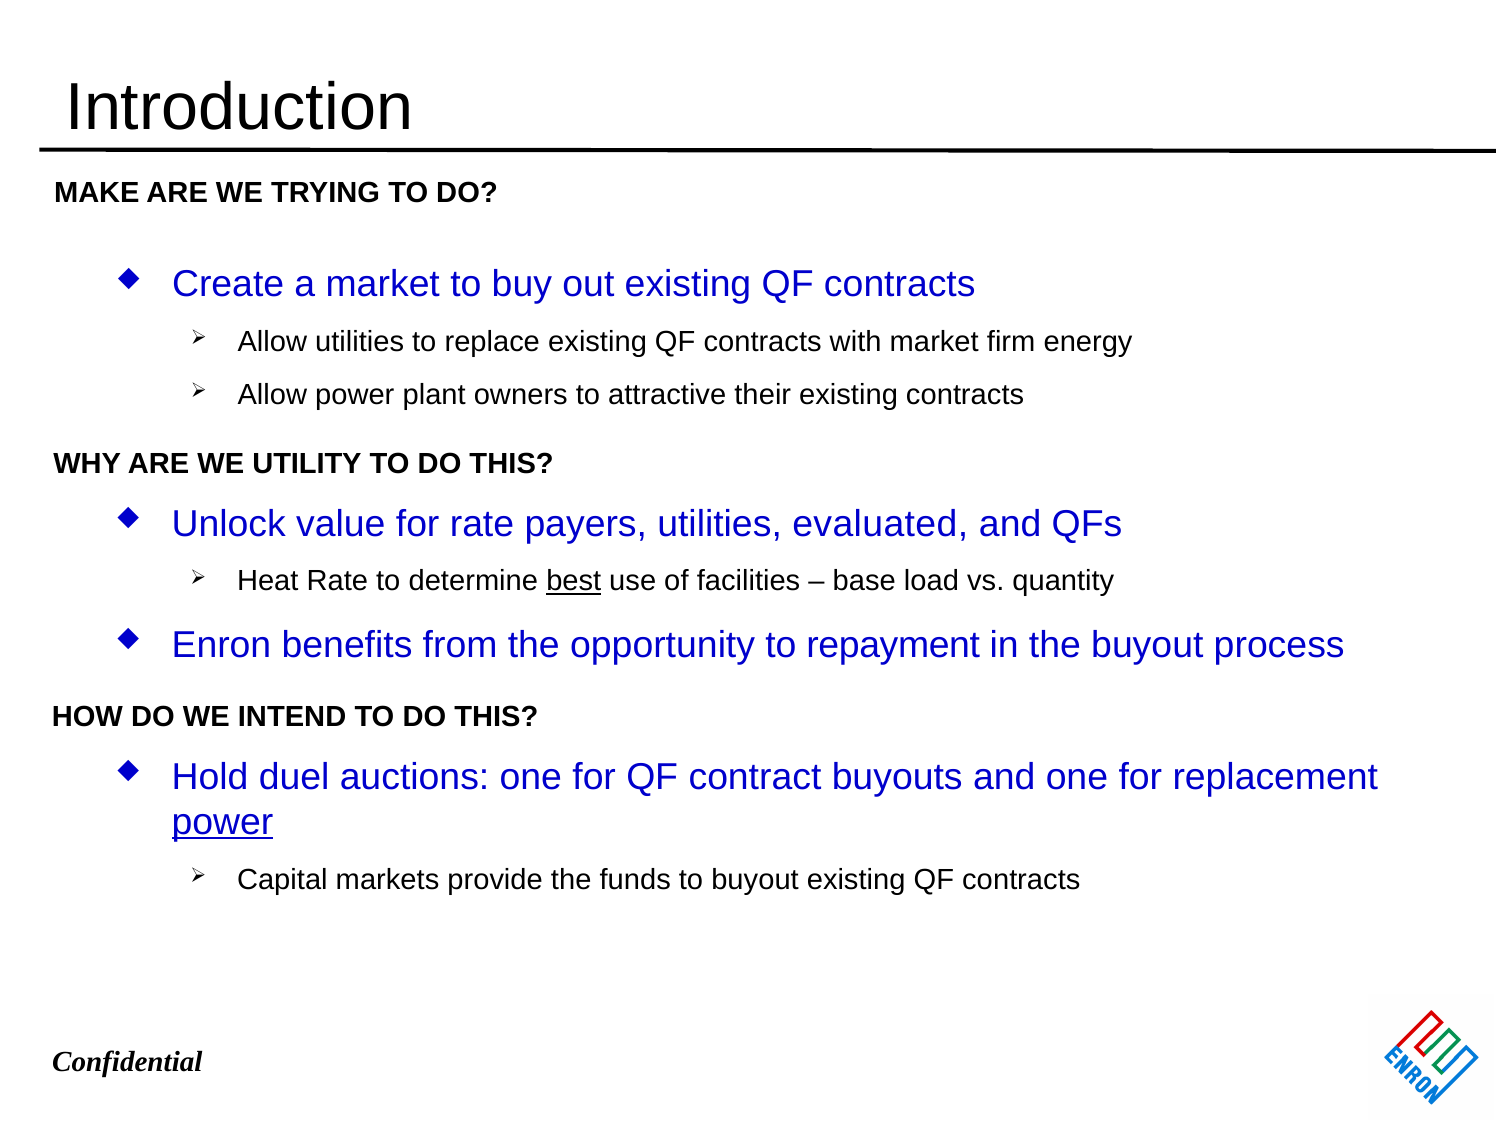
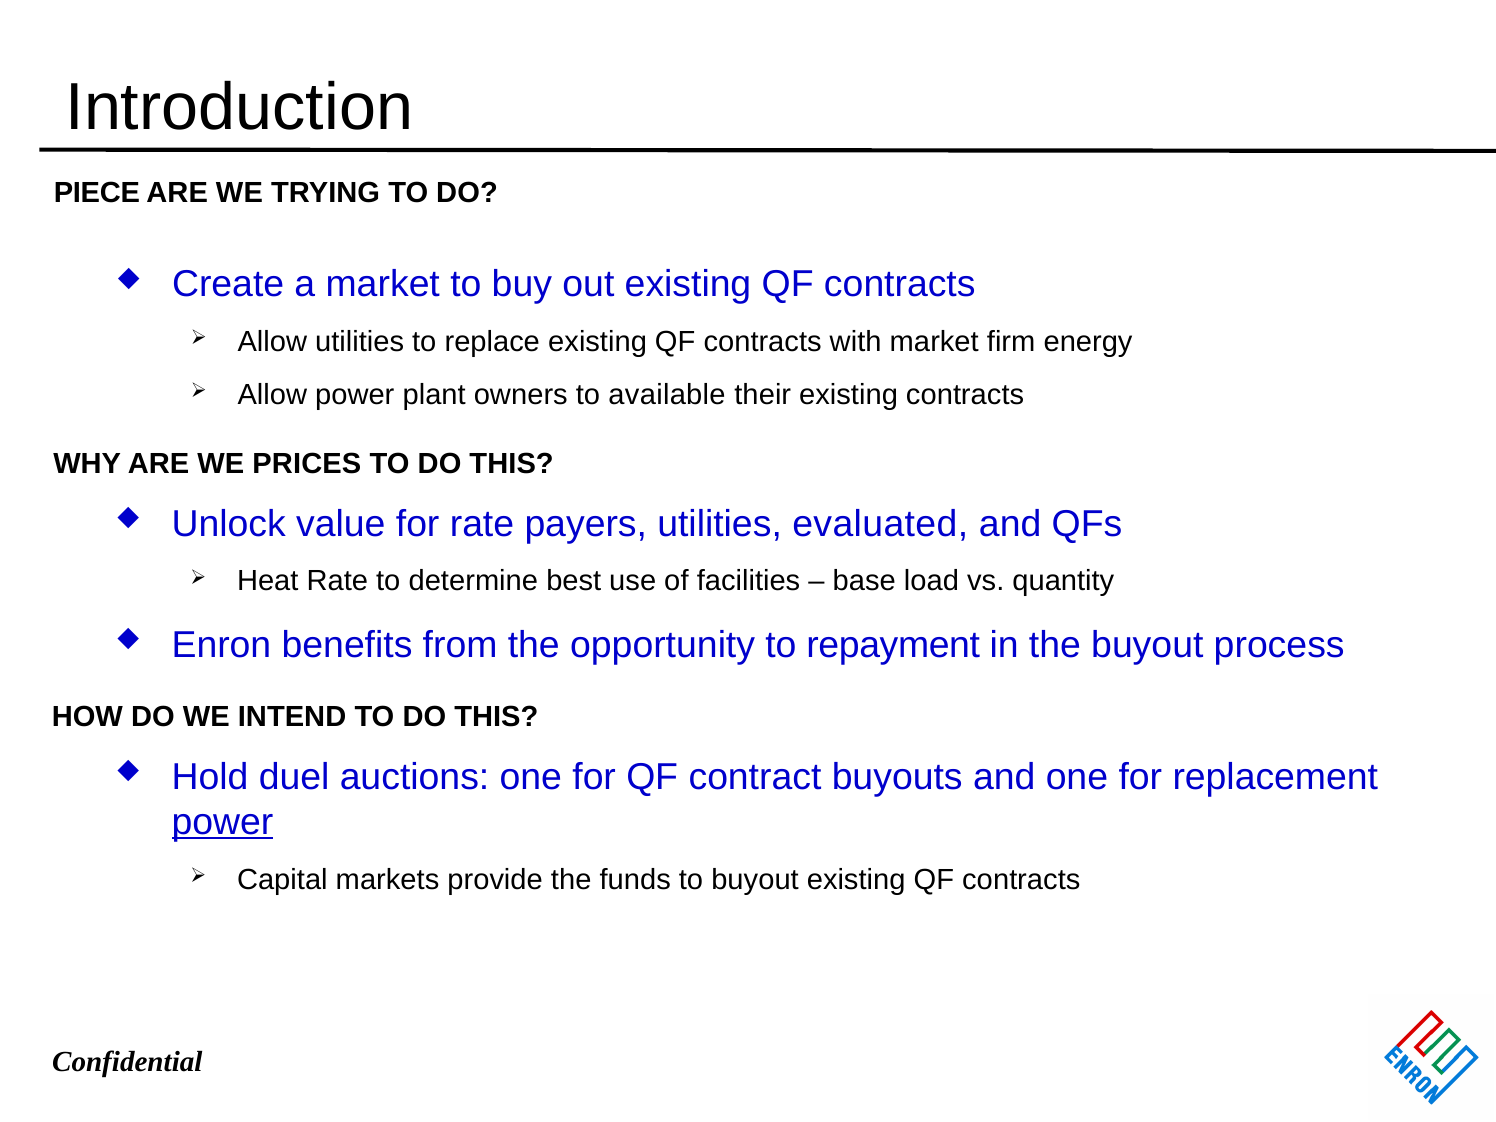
MAKE: MAKE -> PIECE (97, 193)
attractive: attractive -> available (667, 395)
UTILITY: UTILITY -> PRICES (307, 463)
best underline: present -> none (574, 581)
